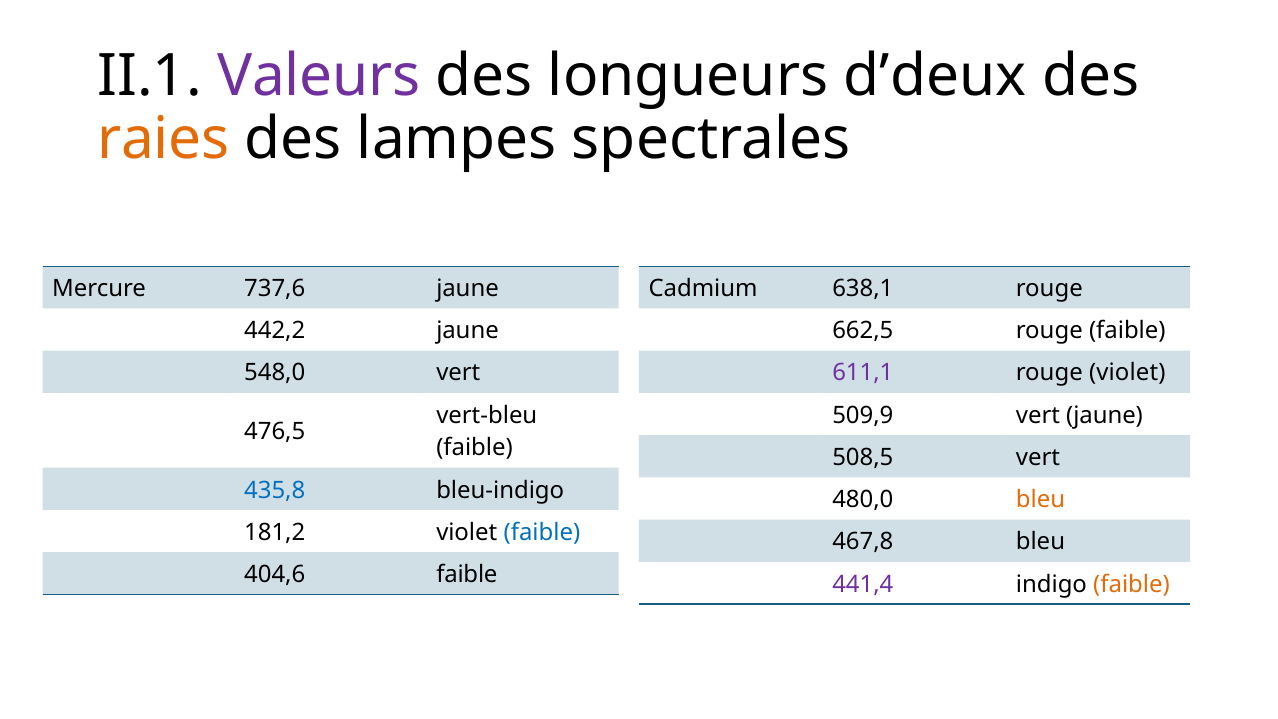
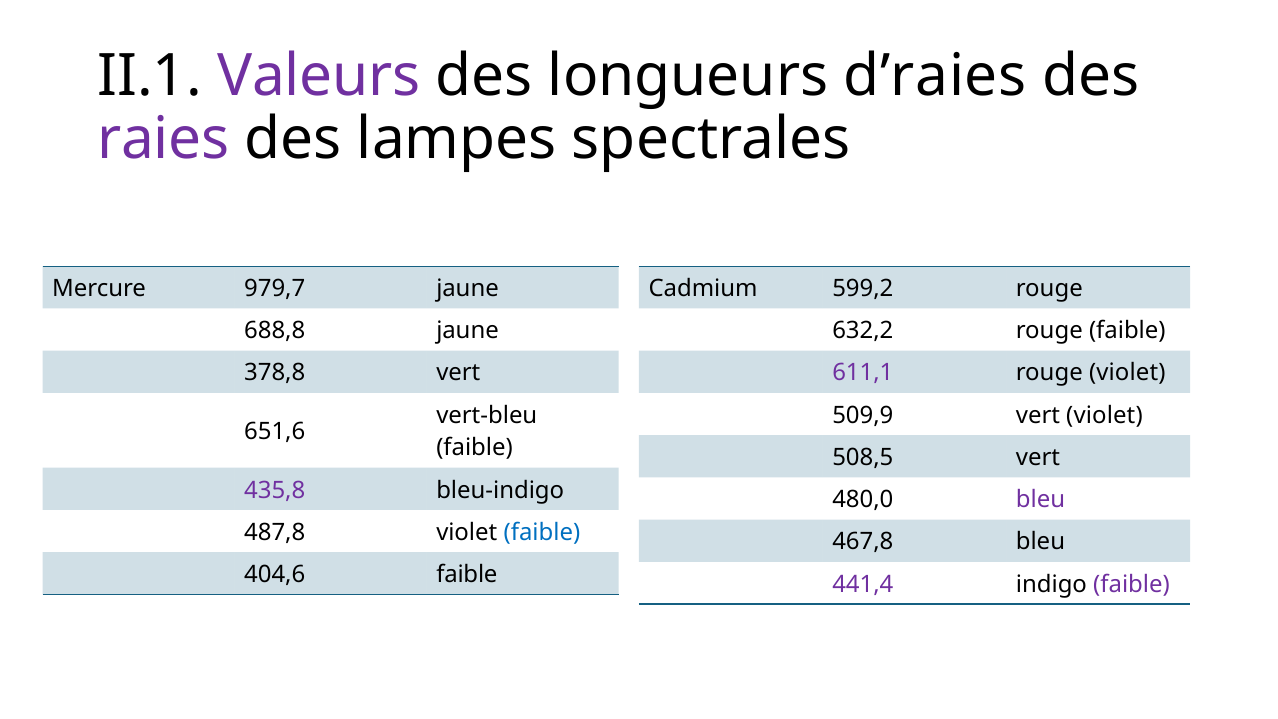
d’deux: d’deux -> d’raies (935, 76)
raies colour: orange -> purple (164, 139)
737,6: 737,6 -> 979,7 (275, 289)
638,1: 638,1 -> 599,2 (863, 289)
442,2: 442,2 -> 688,8 (275, 331)
662,5: 662,5 -> 632,2 (863, 331)
548,0: 548,0 -> 378,8 (275, 373)
vert jaune: jaune -> violet (1104, 415)
476,5: 476,5 -> 651,6 (275, 431)
435,8 colour: blue -> purple (275, 490)
bleu colour: orange -> purple (1041, 500)
181,2: 181,2 -> 487,8 (275, 532)
faible colour: orange -> purple (1132, 584)
